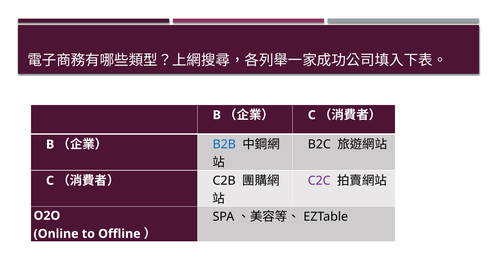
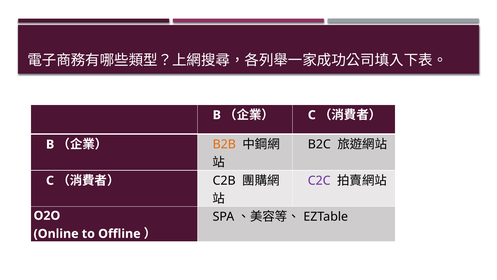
B2B colour: blue -> orange (224, 144)
